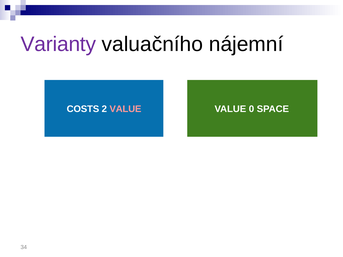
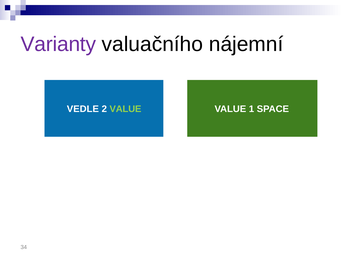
COSTS: COSTS -> VEDLE (83, 109)
VALUE colour: pink -> light green (125, 109)
0: 0 -> 1 (251, 109)
